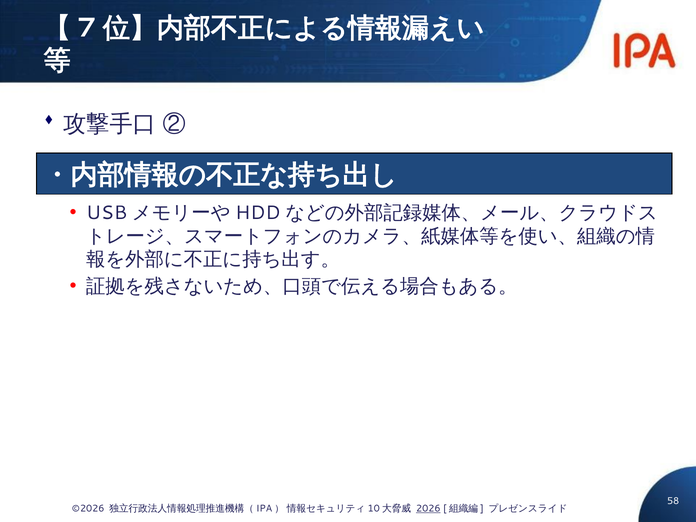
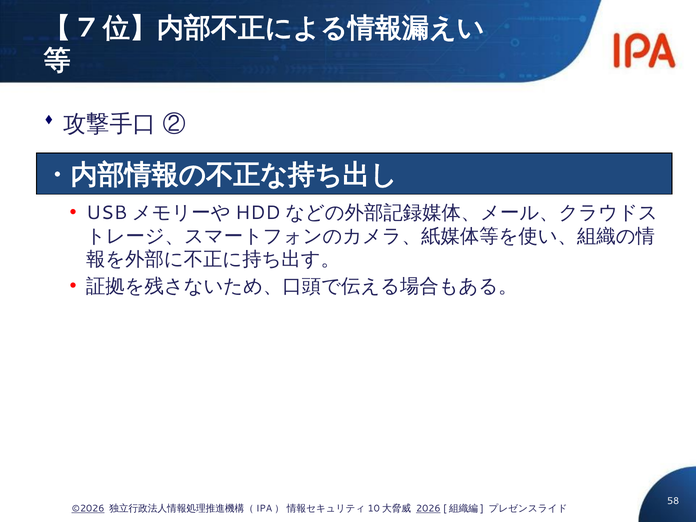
©2026 underline: none -> present (88, 509)
